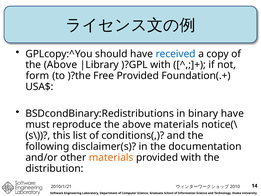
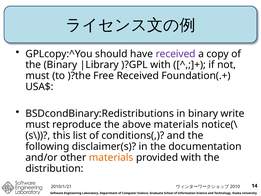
received colour: blue -> purple (176, 54)
Above: Above -> Binary (61, 65)
form: form -> must (38, 76)
Free Provided: Provided -> Received (138, 76)
binary have: have -> write (232, 113)
